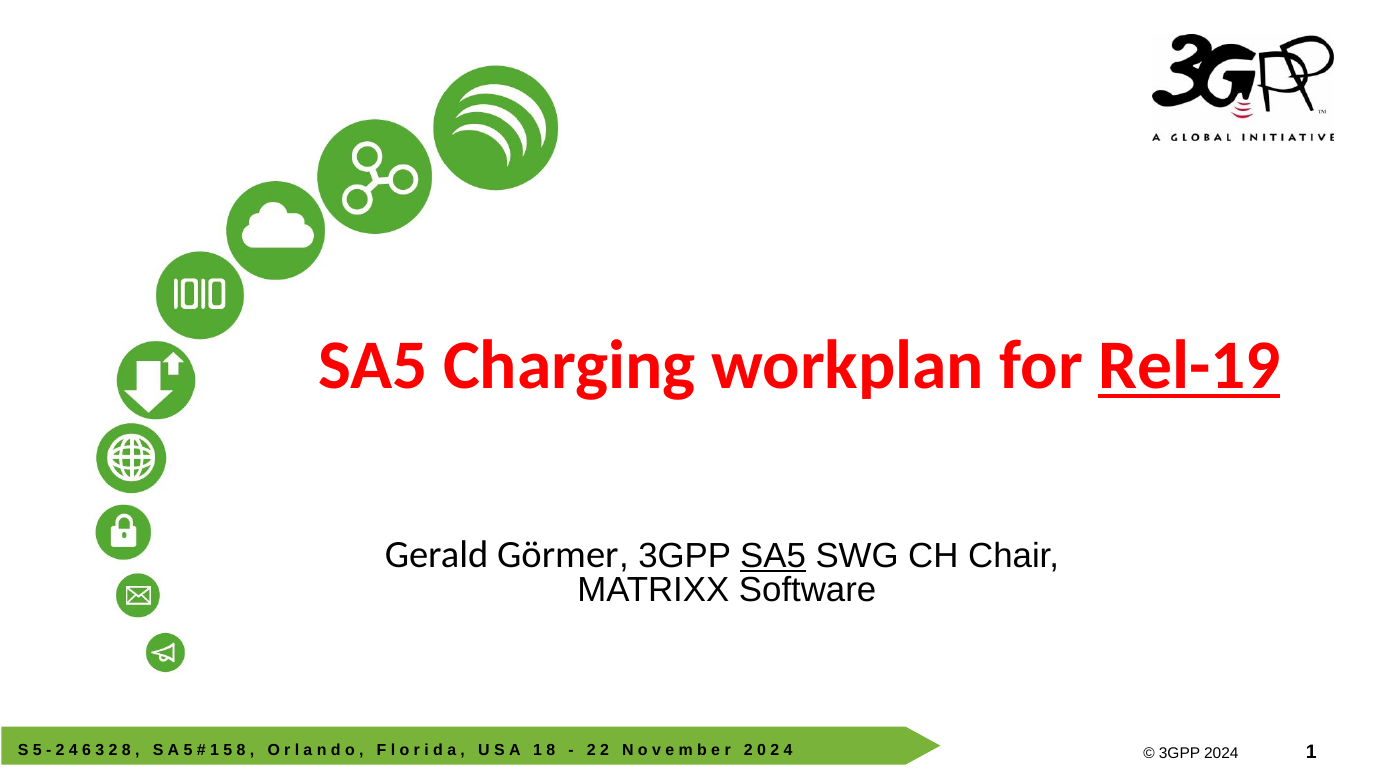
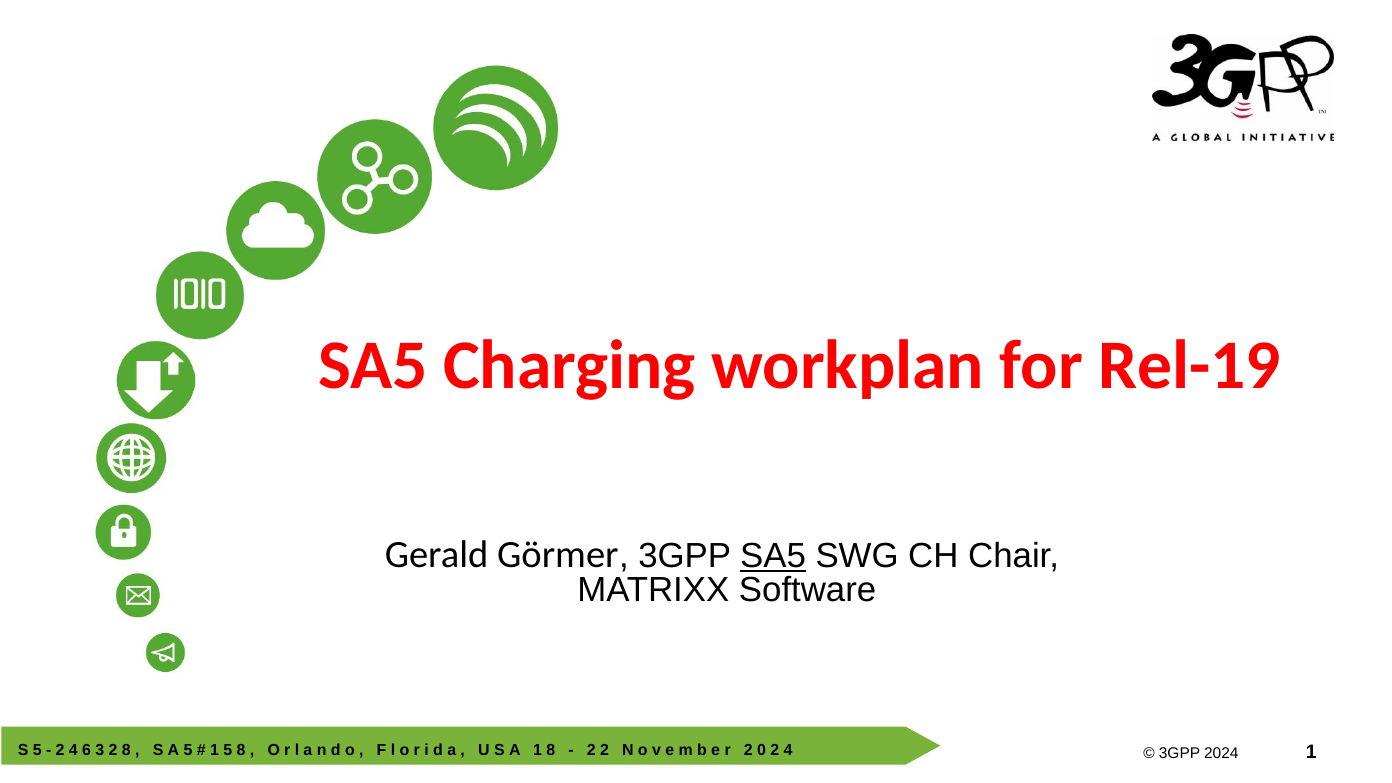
Rel-19 underline: present -> none (1190, 366)
